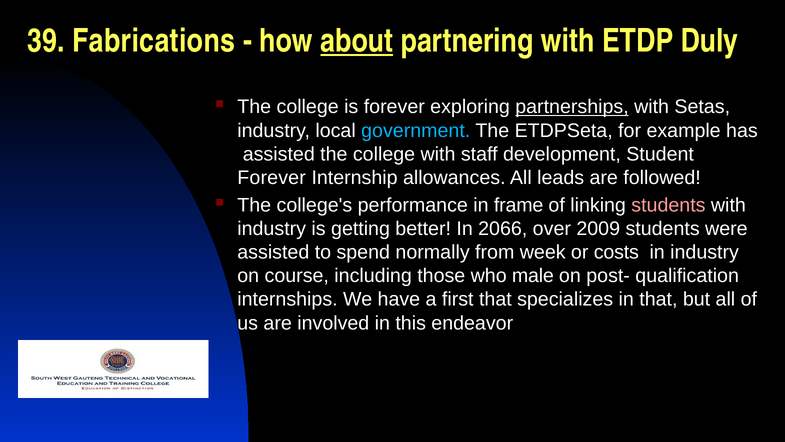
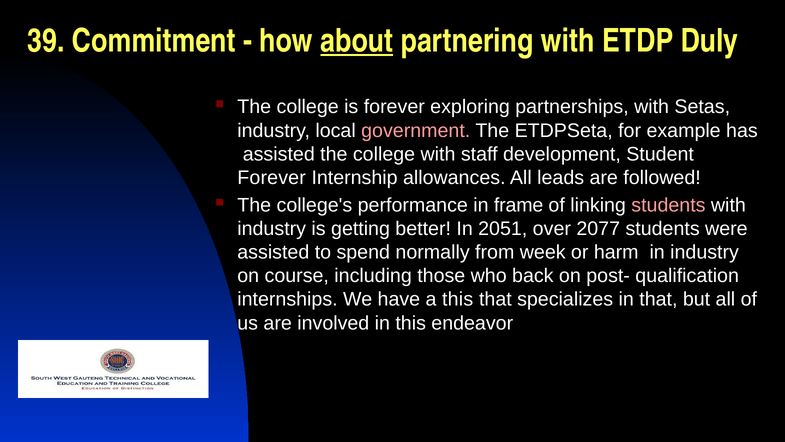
Fabrications: Fabrications -> Commitment (154, 41)
partnerships underline: present -> none (572, 107)
government colour: light blue -> pink (416, 130)
2066: 2066 -> 2051 (503, 229)
2009: 2009 -> 2077 (598, 229)
costs: costs -> harm (616, 252)
male: male -> back (533, 276)
a first: first -> this (458, 299)
